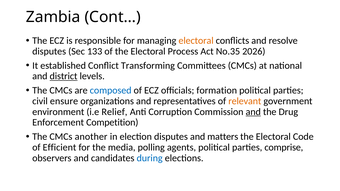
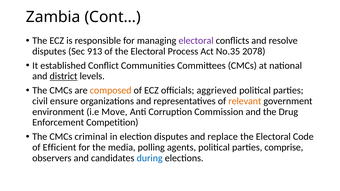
electoral colour: orange -> purple (196, 41)
133: 133 -> 913 (95, 51)
2026: 2026 -> 2078 (254, 51)
Transforming: Transforming -> Communities (148, 66)
composed colour: blue -> orange (111, 91)
formation: formation -> aggrieved (217, 91)
Relief: Relief -> Move (114, 112)
and underline: present -> none (253, 112)
another: another -> criminal (91, 137)
matters: matters -> replace (223, 137)
